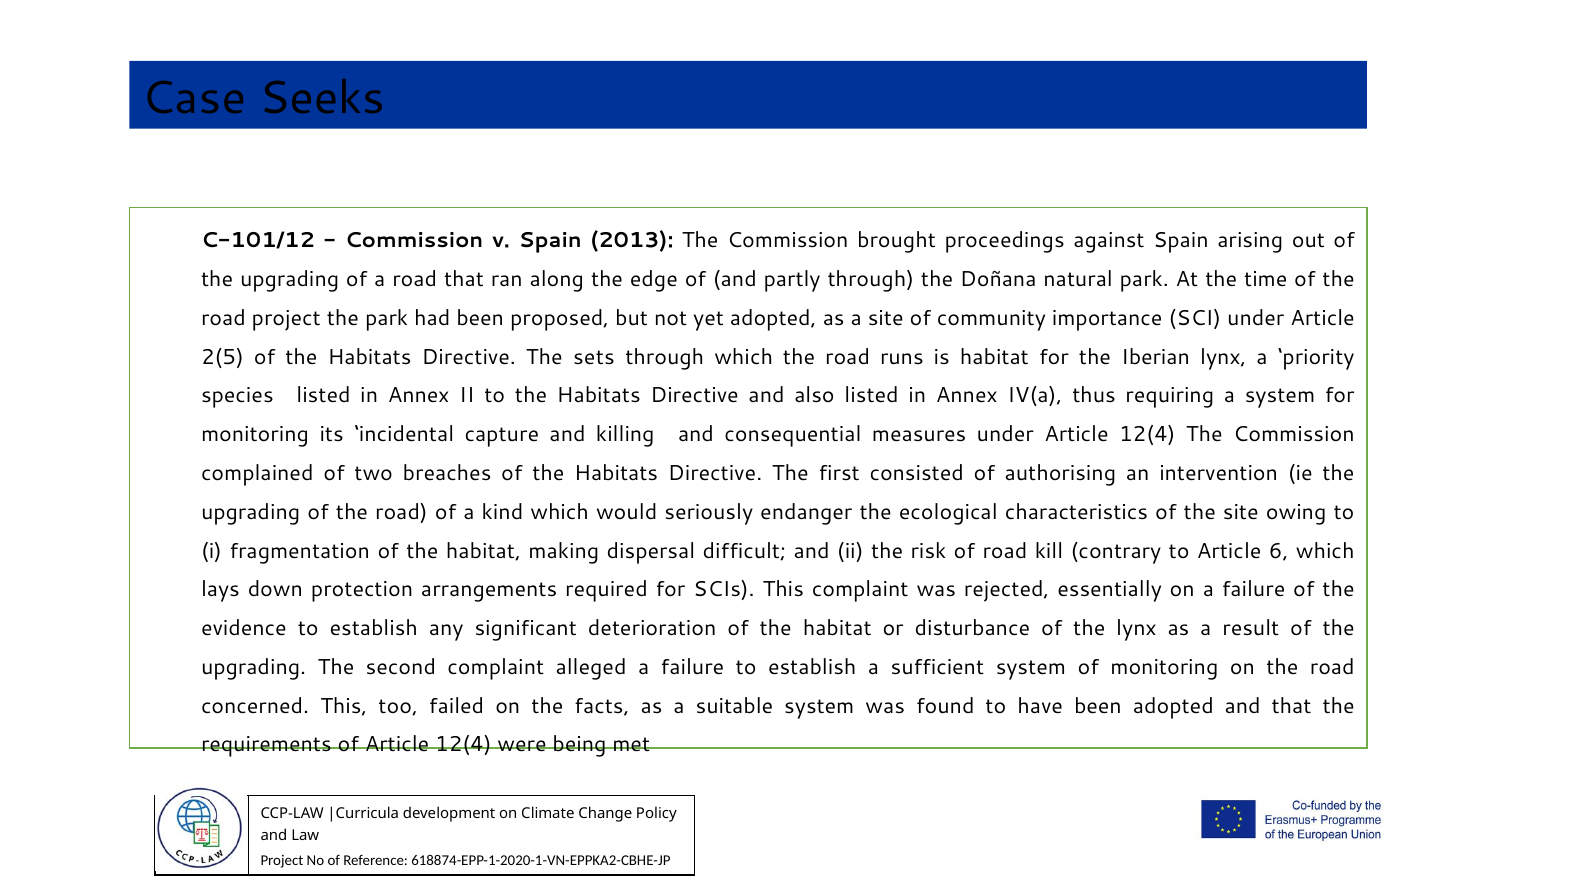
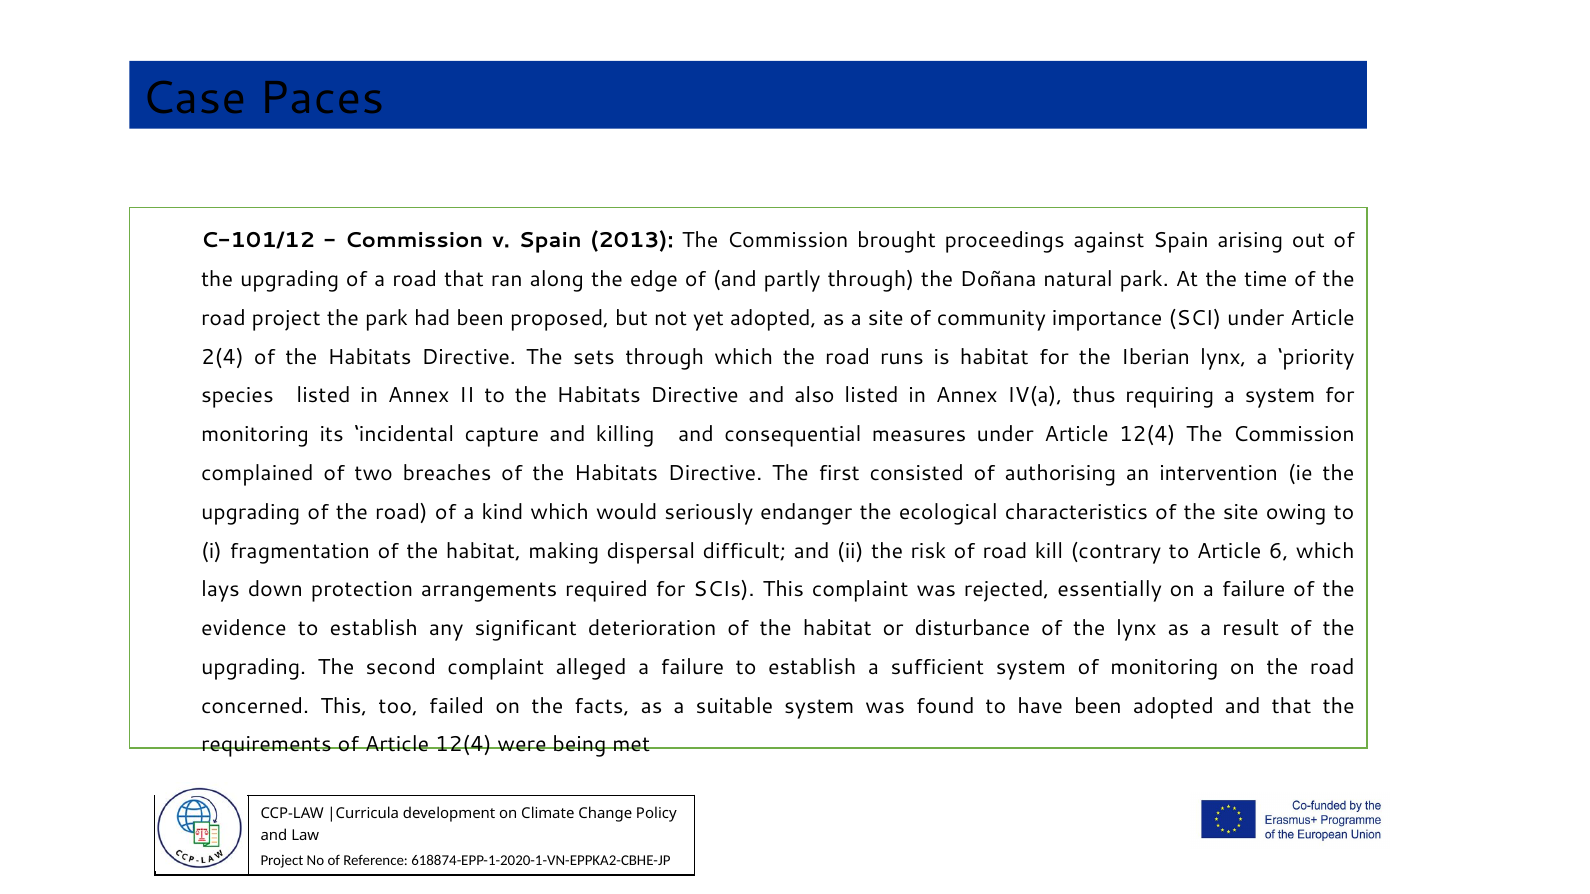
Seeks: Seeks -> Paces (322, 98)
2(5: 2(5 -> 2(4 (222, 357)
